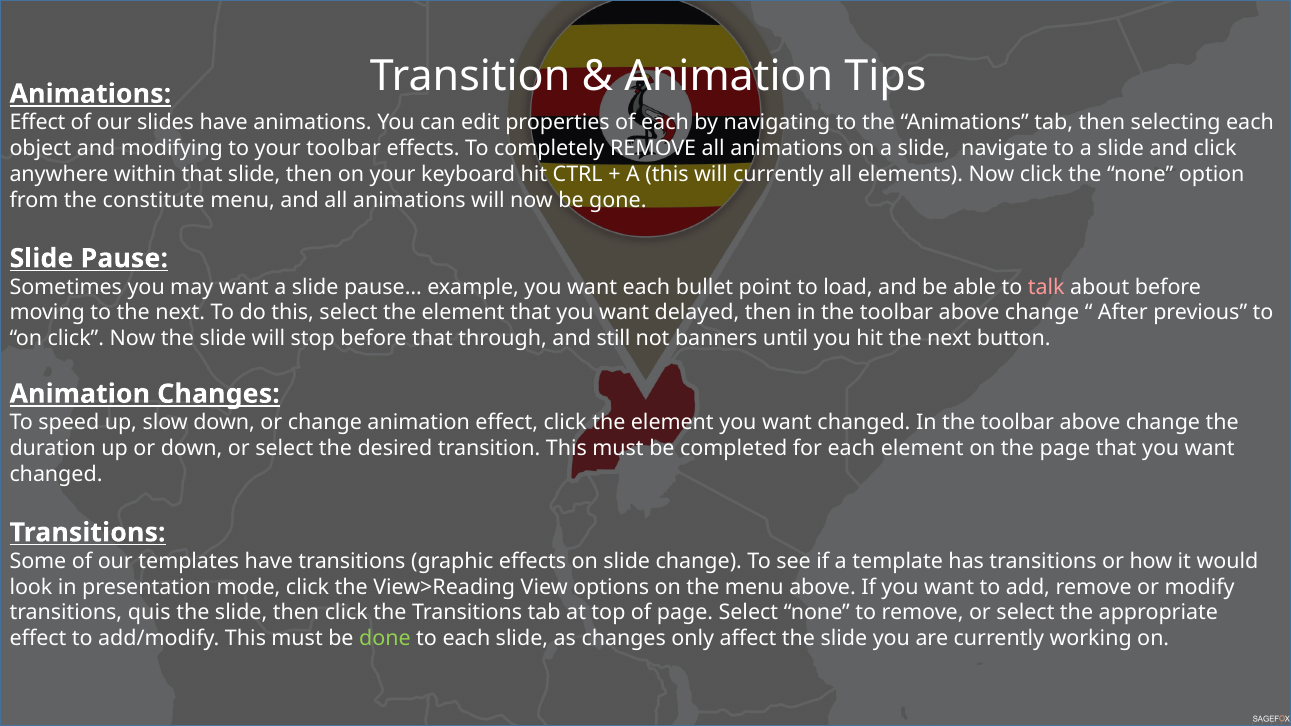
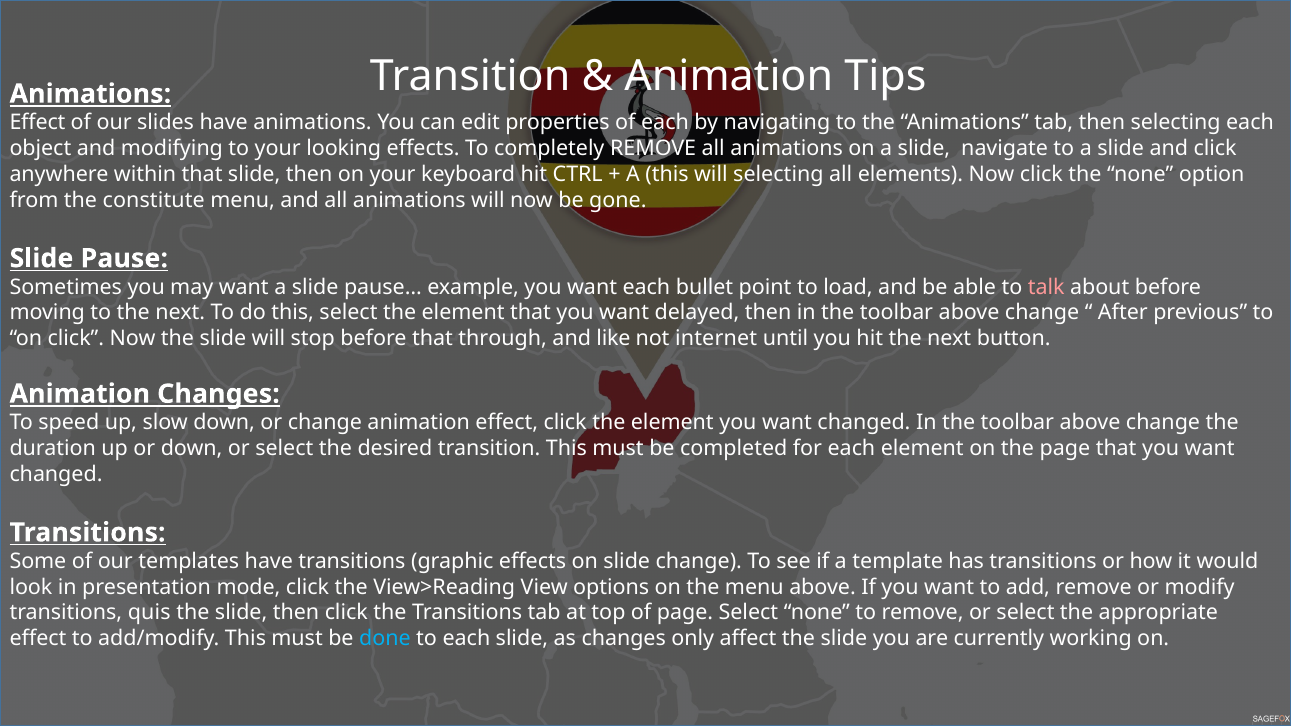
your toolbar: toolbar -> looking (344, 148)
will currently: currently -> selecting (778, 174)
still: still -> like (613, 339)
banners: banners -> internet (716, 339)
done colour: light green -> light blue (385, 639)
